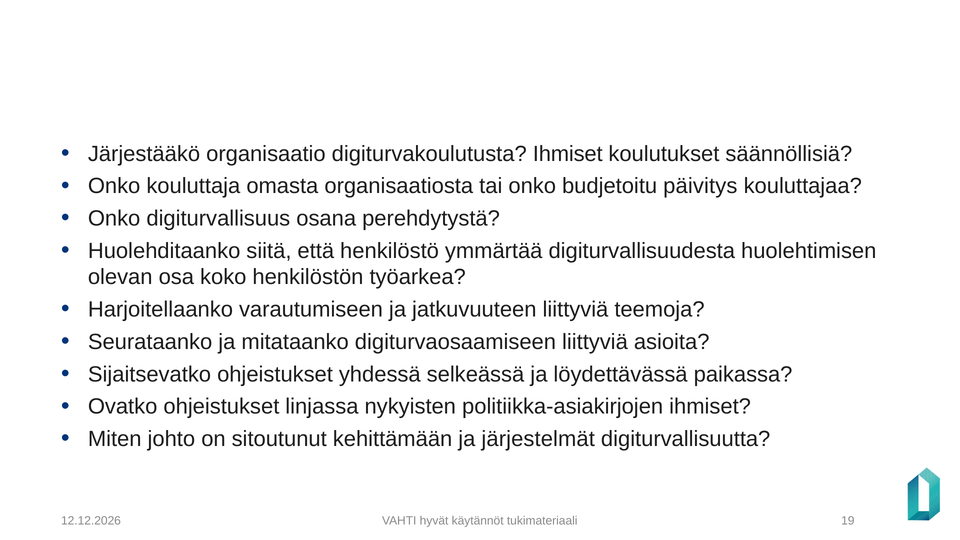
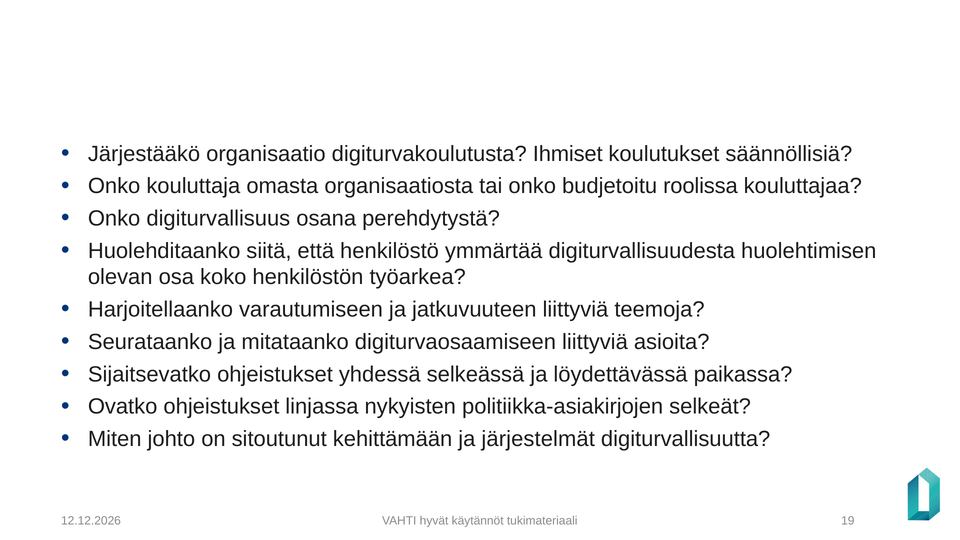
päivitys: päivitys -> roolissa (700, 186)
politiikka-asiakirjojen ihmiset: ihmiset -> selkeät (710, 407)
